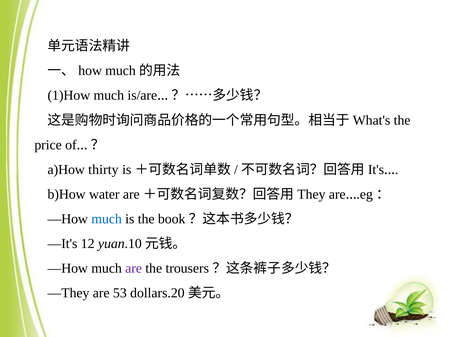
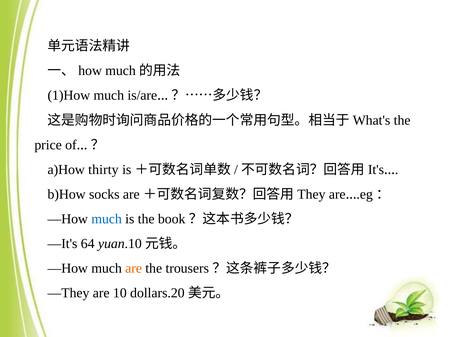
water: water -> socks (104, 195)
12: 12 -> 64 (88, 244)
are colour: purple -> orange (134, 269)
53: 53 -> 10 (120, 293)
